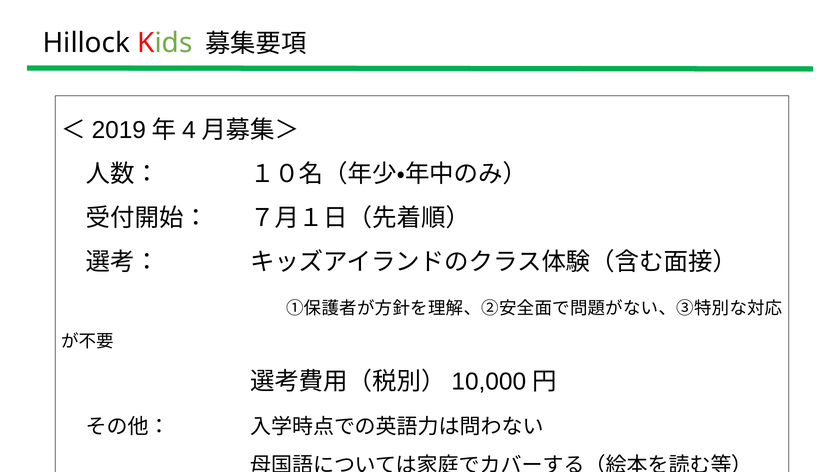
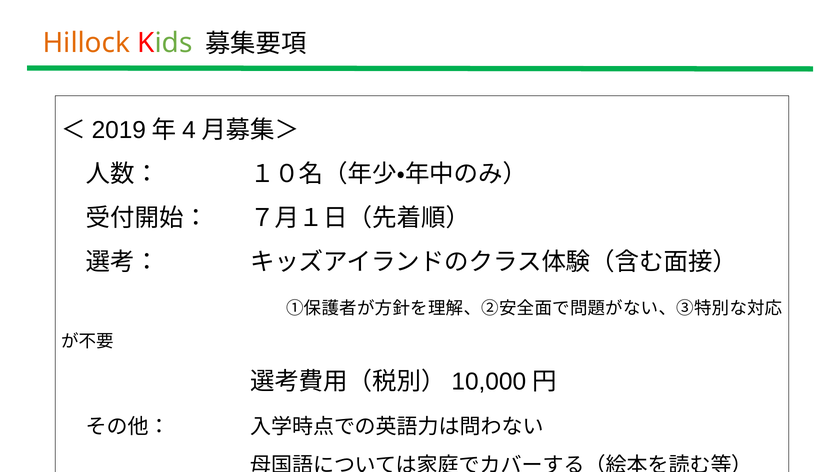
Hillock colour: black -> orange (86, 43)
